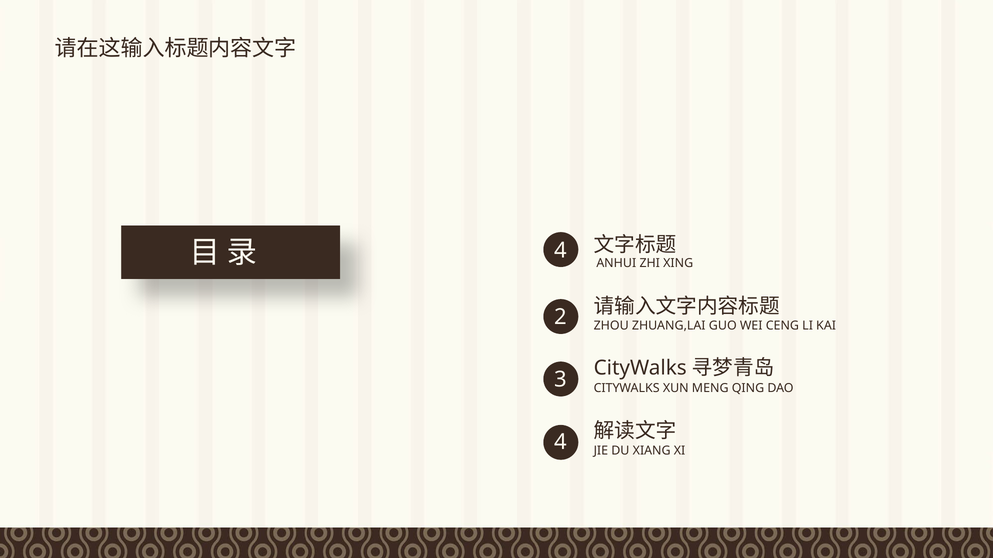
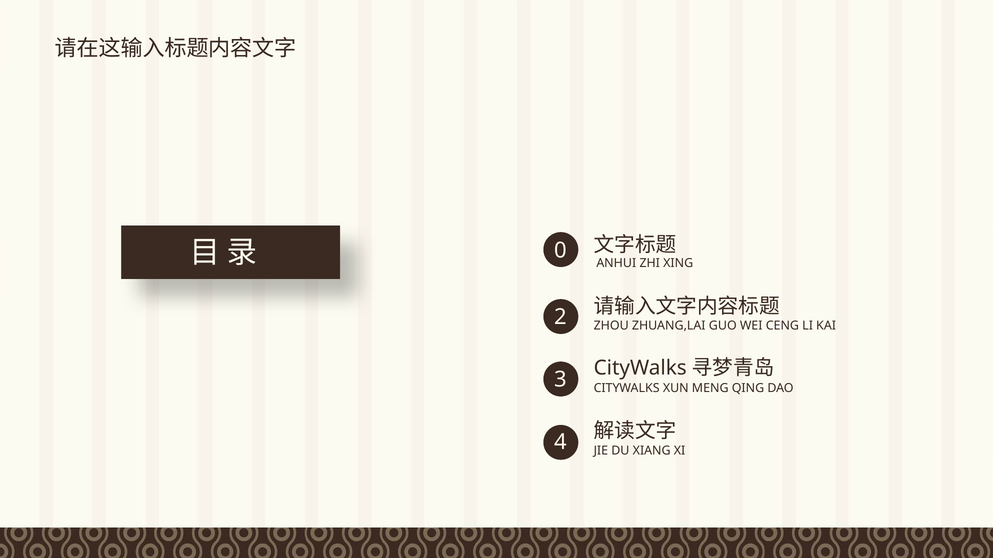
4: 4 -> 0 (560, 251)
